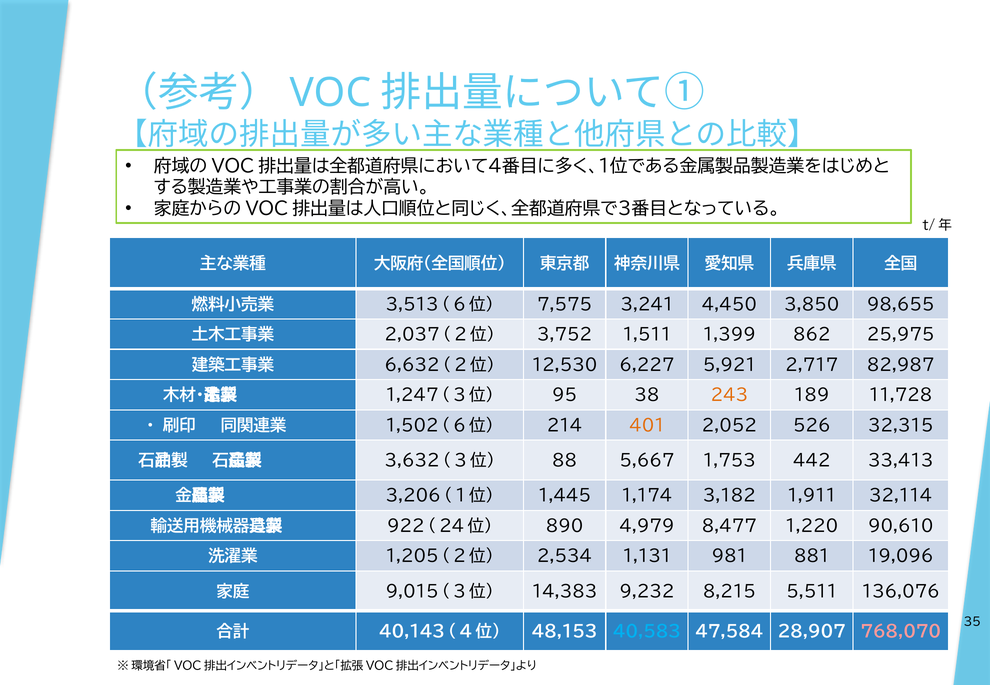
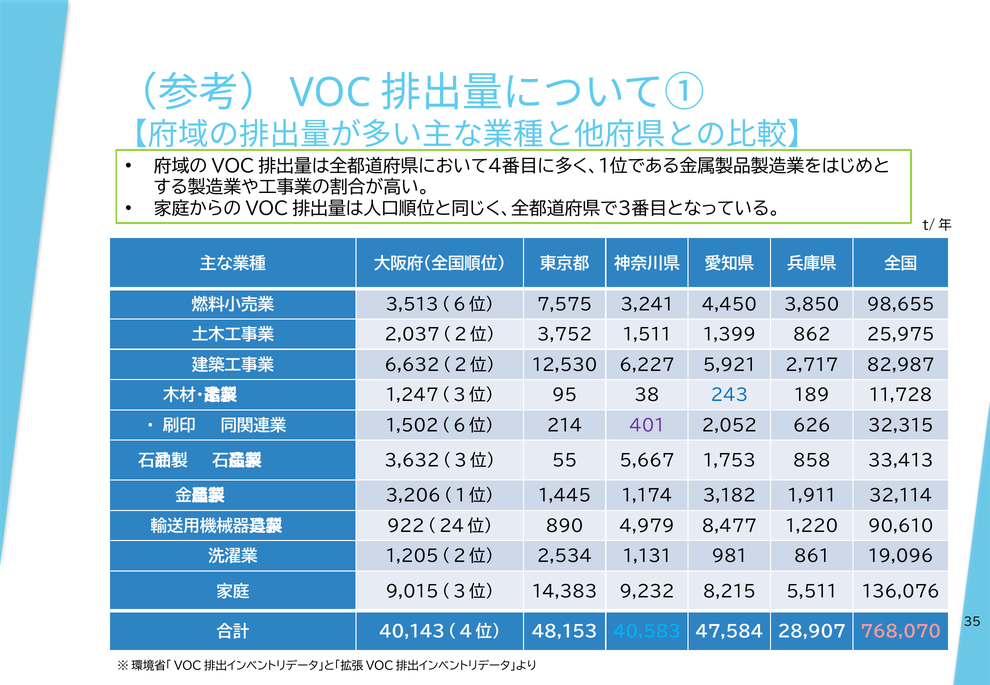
243 colour: orange -> blue (729, 396)
401 colour: orange -> purple (647, 426)
526: 526 -> 626 (812, 426)
88: 88 -> 55 (565, 461)
442: 442 -> 858 (812, 461)
881: 881 -> 861 (812, 557)
